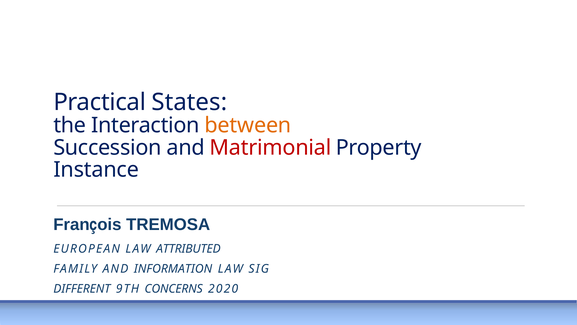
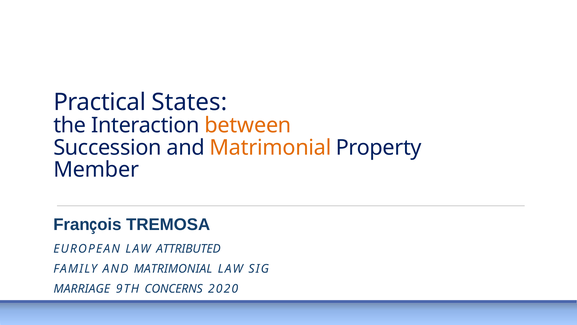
Matrimonial colour: red -> orange (270, 147)
Instance: Instance -> Member (96, 169)
FAMILY AND INFORMATION: INFORMATION -> MATRIMONIAL (173, 269)
DIFFERENT: DIFFERENT -> MARRIAGE (82, 289)
